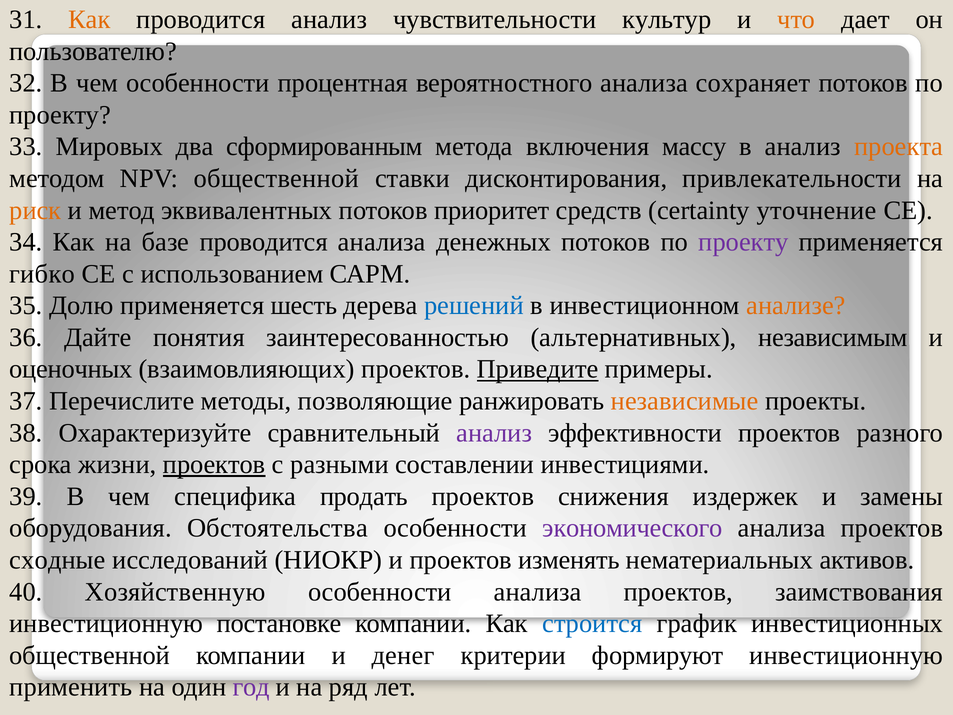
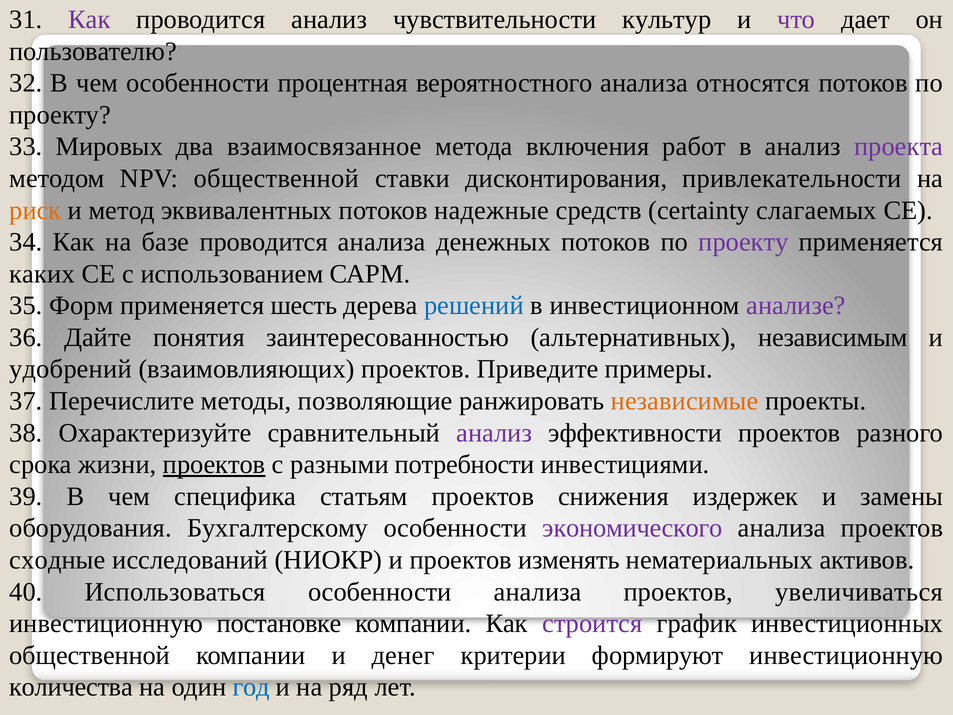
Как colour: orange -> purple (89, 20)
что colour: orange -> purple (796, 20)
сохраняет: сохраняет -> относятся (753, 83)
сформированным: сформированным -> взаимосвязанное (324, 147)
массу: массу -> работ (694, 147)
проекта colour: orange -> purple (899, 147)
приоритет: приоритет -> надежные (492, 210)
уточнение: уточнение -> слагаемых (817, 210)
гибко: гибко -> каких (42, 274)
Долю: Долю -> Форм (81, 306)
анализе colour: orange -> purple (796, 306)
оценочных: оценочных -> удобрений (71, 369)
Приведите underline: present -> none (538, 369)
составлении: составлении -> потребности (465, 464)
продать: продать -> статьям (364, 496)
Обстоятельства: Обстоятельства -> Бухгалтерскому (278, 528)
Хозяйственную: Хозяйственную -> Использоваться (175, 592)
заимствования: заимствования -> увеличиваться (859, 592)
строится colour: blue -> purple (592, 623)
применить: применить -> количества (71, 687)
год colour: purple -> blue (251, 687)
